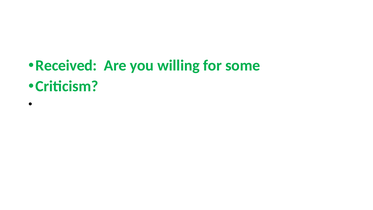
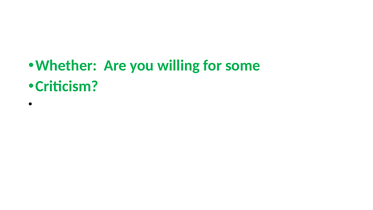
Received: Received -> Whether (66, 66)
